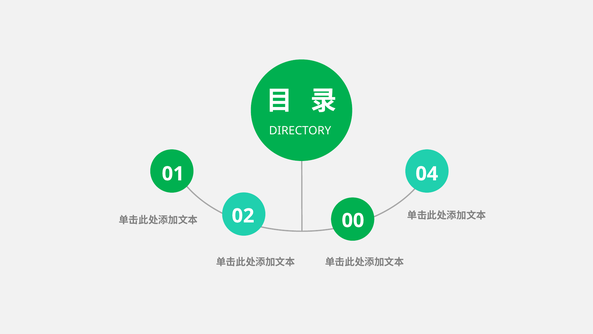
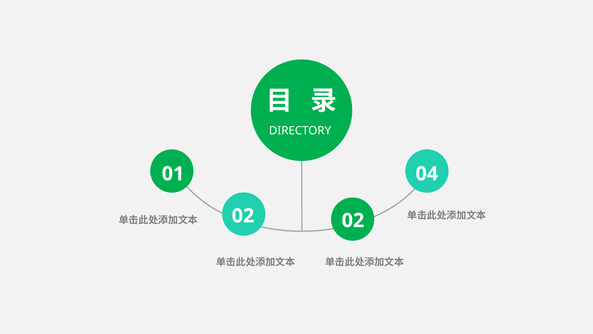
02 00: 00 -> 02 (353, 220)
